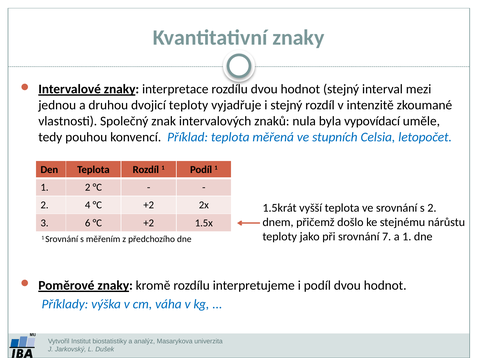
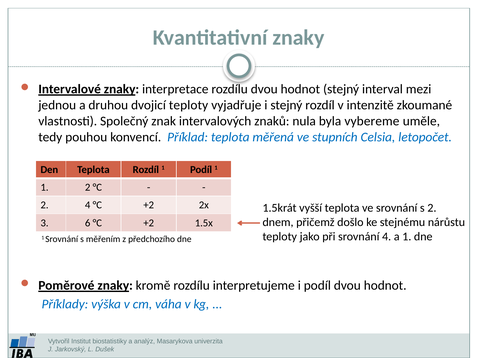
vypovídací: vypovídací -> vybereme (372, 121)
srovnání 7: 7 -> 4 (387, 237)
